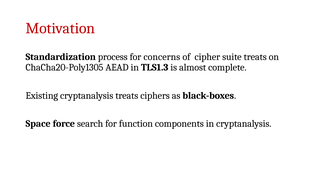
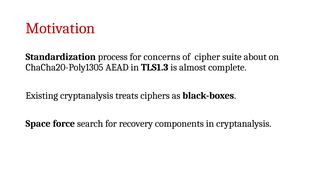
suite treats: treats -> about (255, 57)
function: function -> recovery (136, 124)
